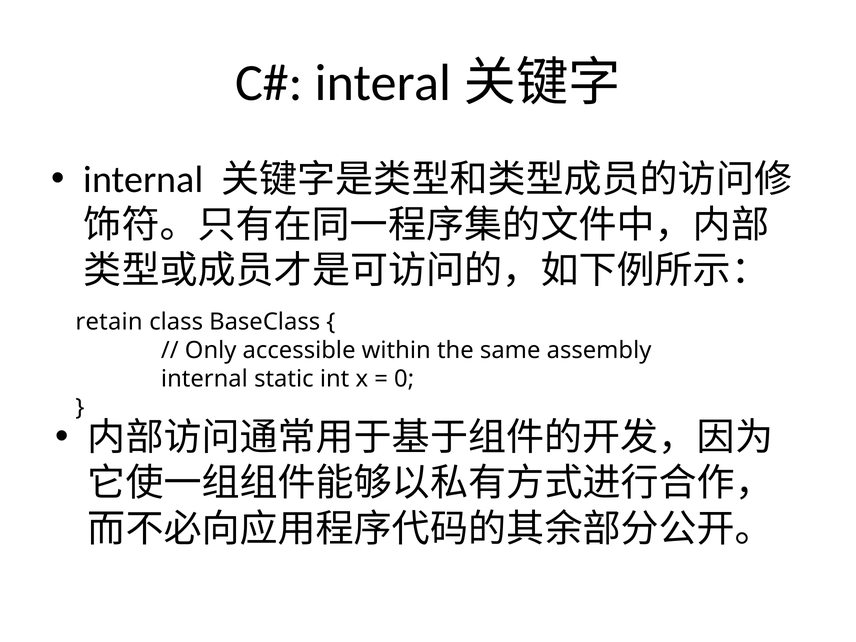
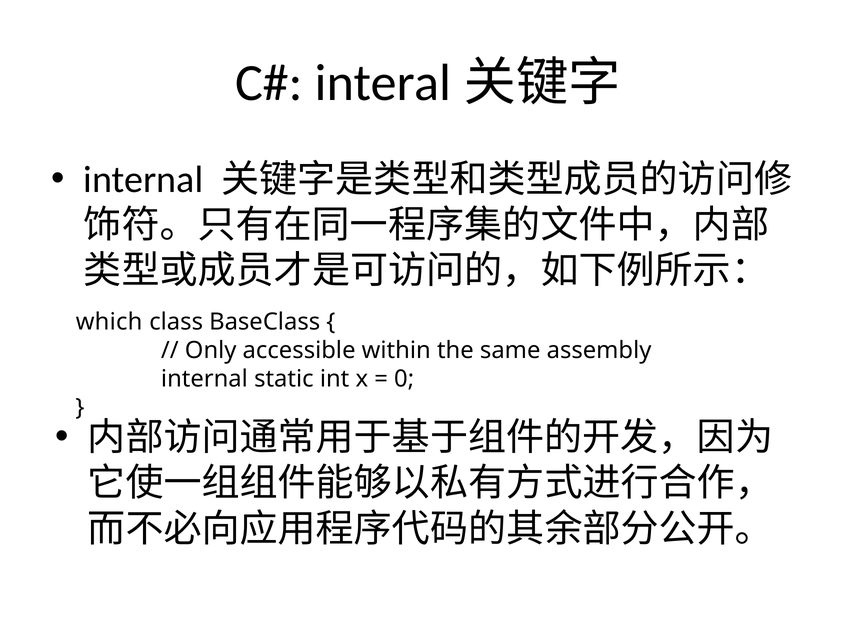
retain: retain -> which (109, 322)
